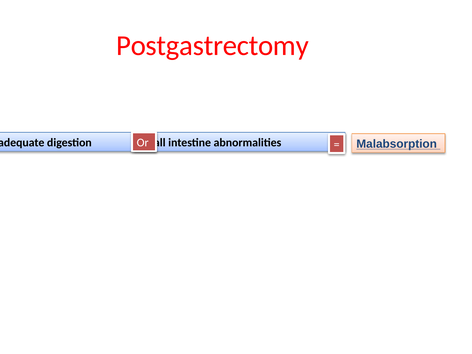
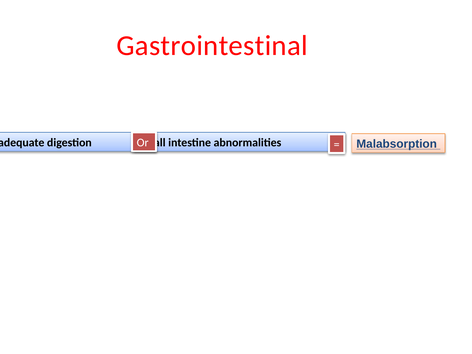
Postgastrectomy: Postgastrectomy -> Gastrointestinal (212, 46)
